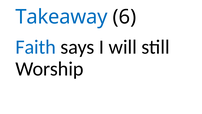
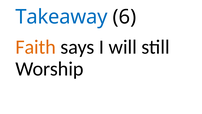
Faith colour: blue -> orange (36, 47)
